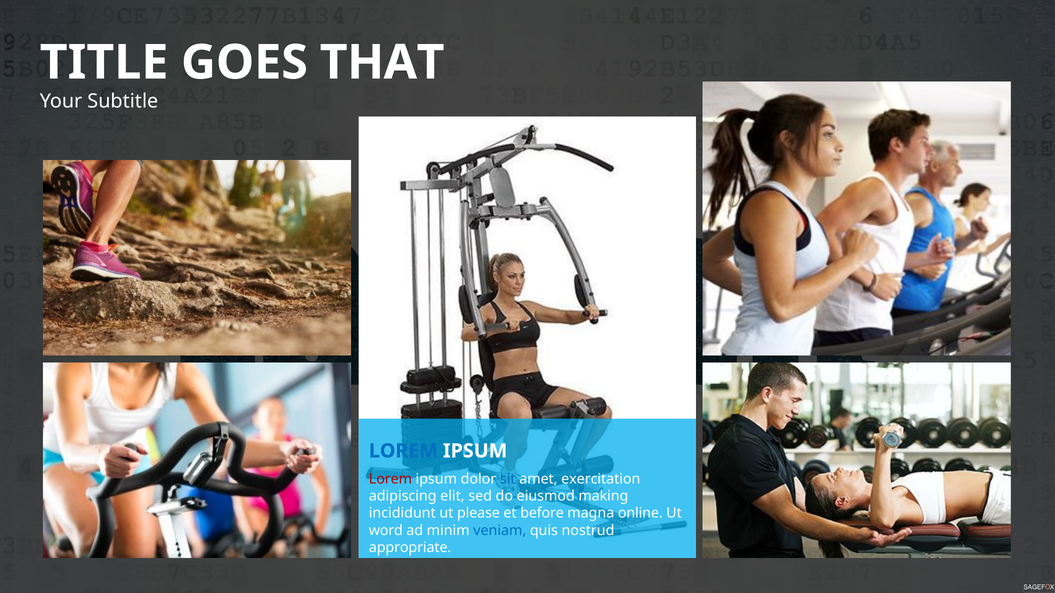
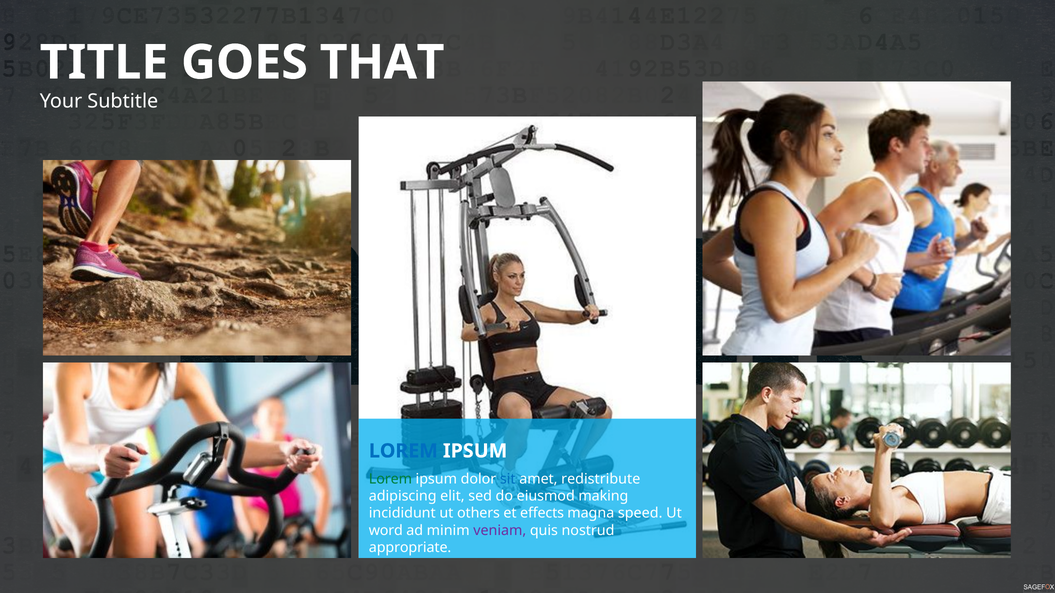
Lorem colour: red -> green (390, 479)
exercitation: exercitation -> redistribute (601, 479)
please: please -> others (478, 514)
before: before -> effects (542, 514)
online: online -> speed (640, 514)
veniam colour: blue -> purple (500, 531)
